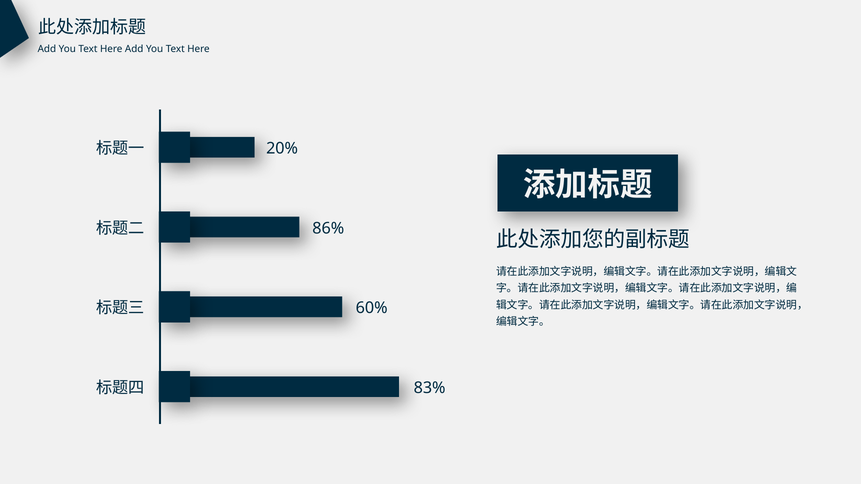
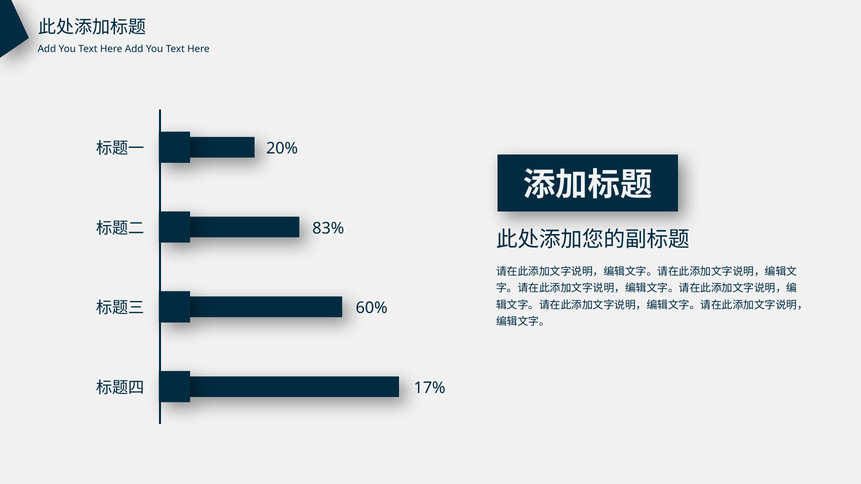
86%: 86% -> 83% (328, 228)
83%: 83% -> 17% (430, 388)
